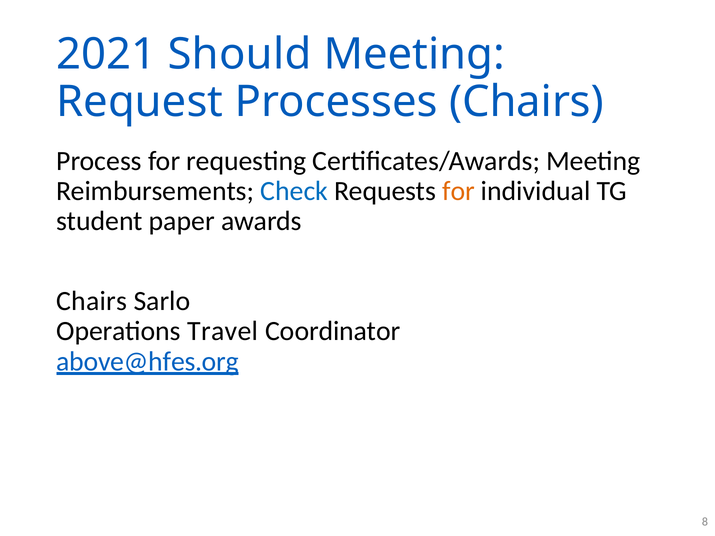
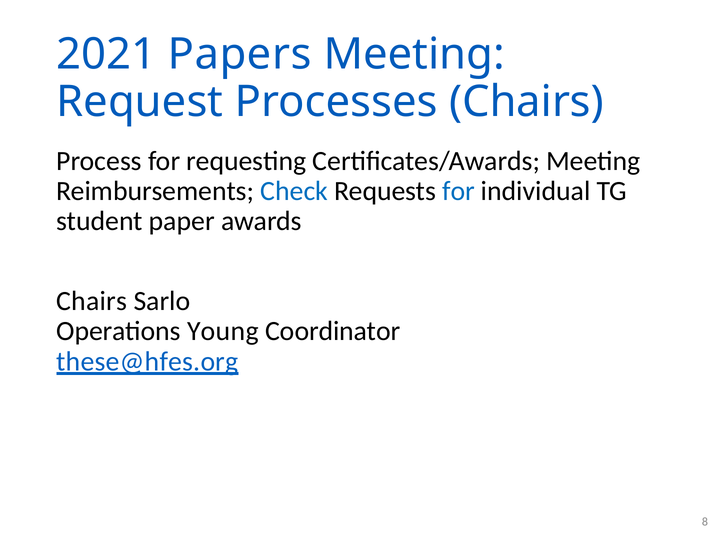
Should: Should -> Papers (240, 55)
for colour: orange -> blue (459, 191)
Travel: Travel -> Young (223, 331)
above@hfes.org: above@hfes.org -> these@hfes.org (147, 362)
